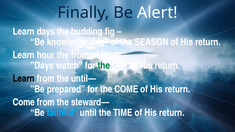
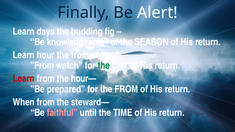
”Days: ”Days -> ”From (42, 66)
Learn colour: black -> red (24, 79)
until—: until— -> hour— (84, 79)
for the COME: COME -> FROM (126, 89)
Come: Come -> When (24, 102)
faithful colour: light blue -> pink (62, 113)
